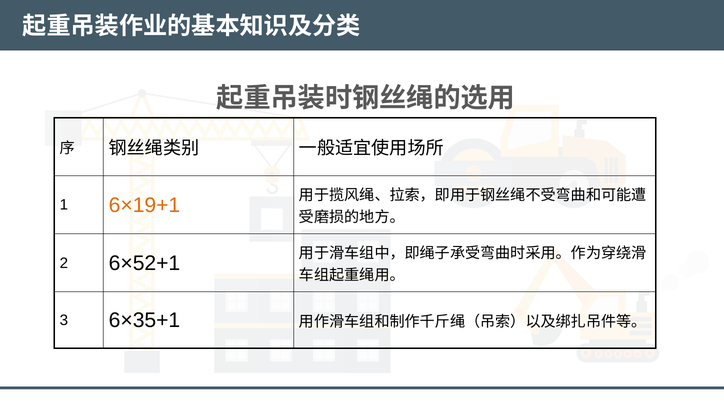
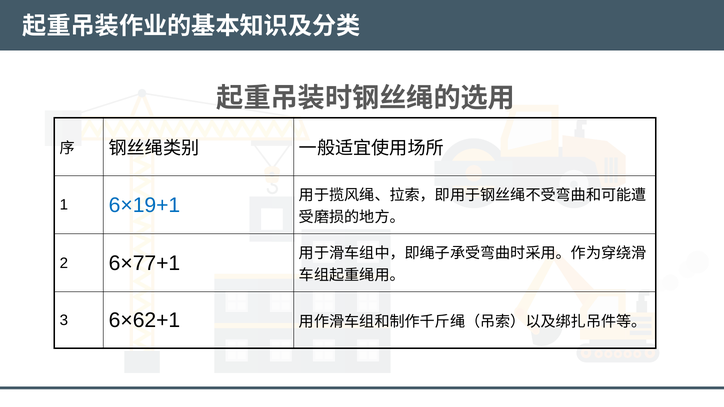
6×19+1 colour: orange -> blue (144, 205)
6×52+1: 6×52+1 -> 6×77+1 (144, 263)
6×35+1: 6×35+1 -> 6×62+1 (144, 321)
